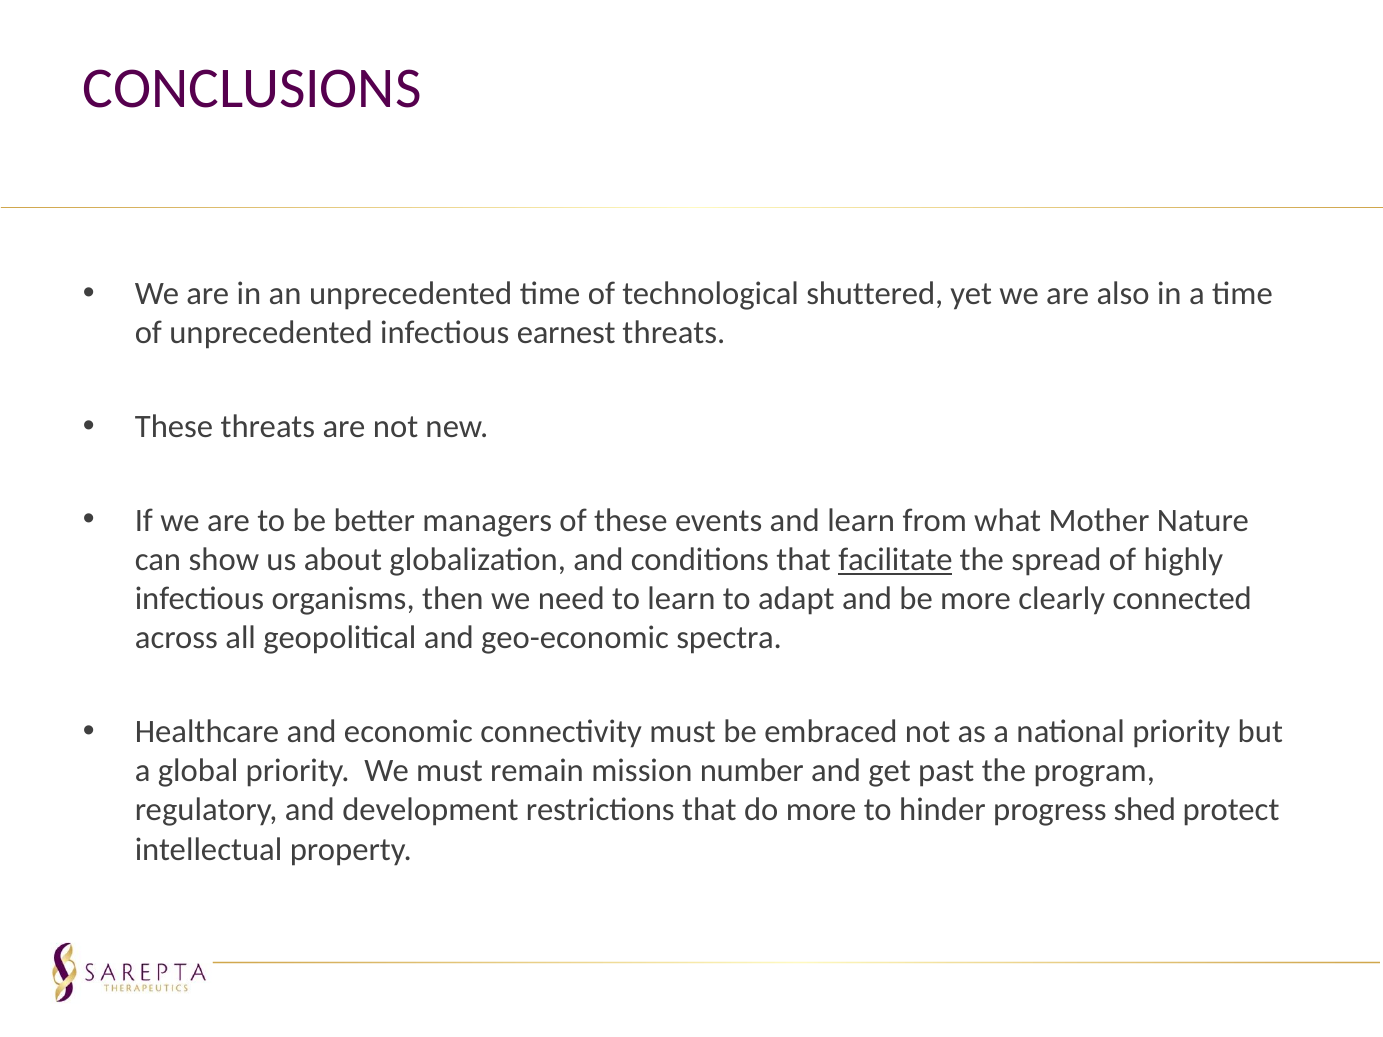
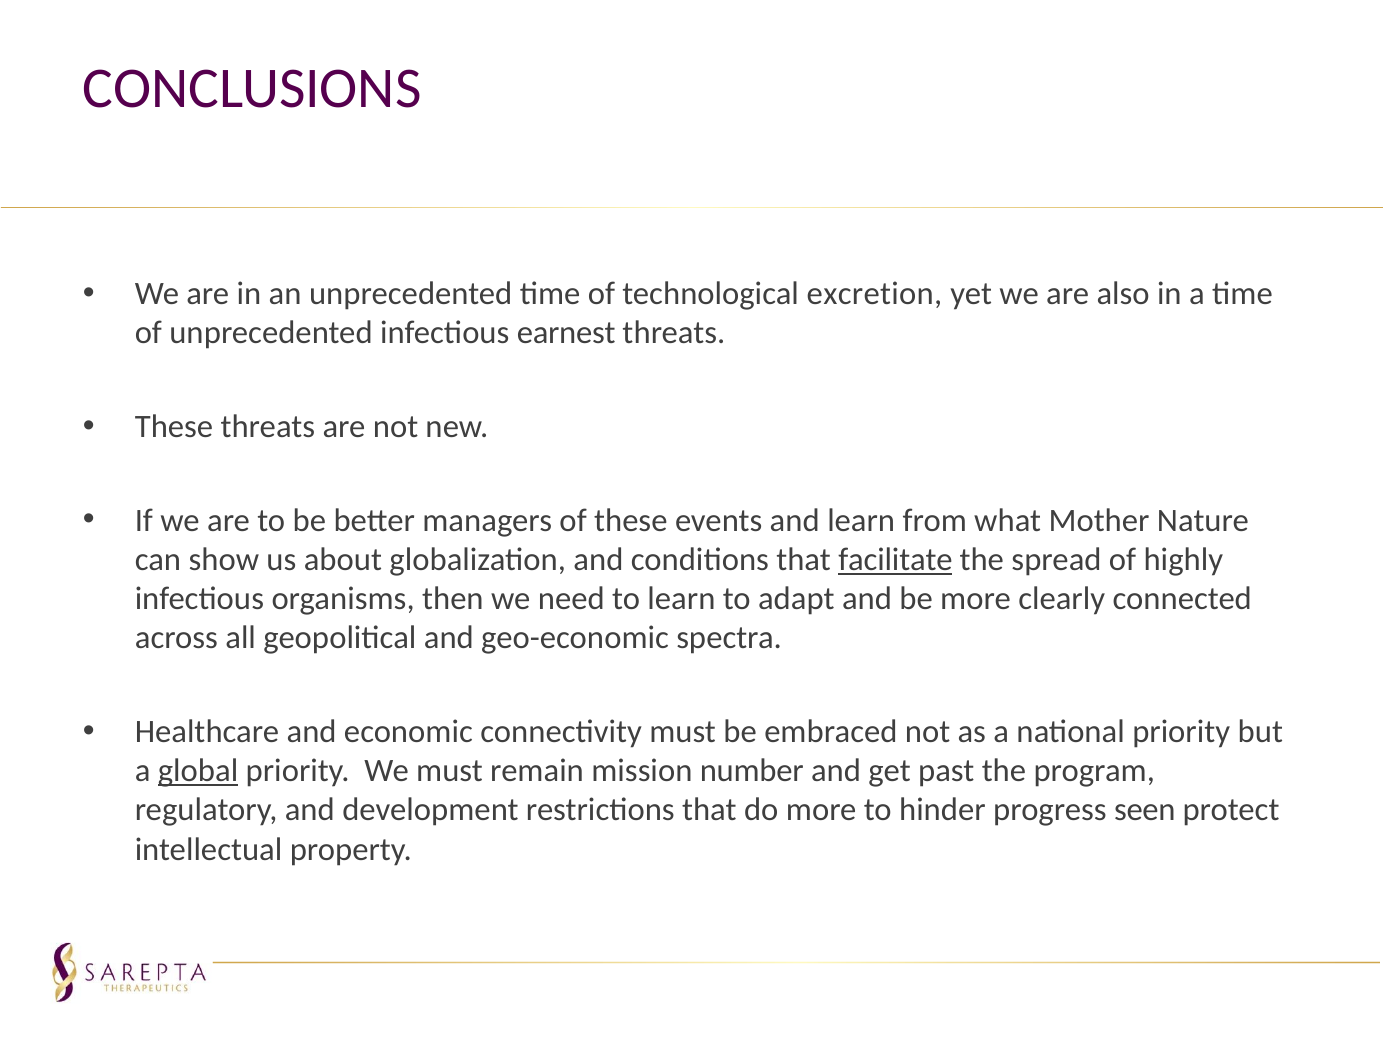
shuttered: shuttered -> excretion (875, 294)
global underline: none -> present (198, 771)
shed: shed -> seen (1145, 810)
